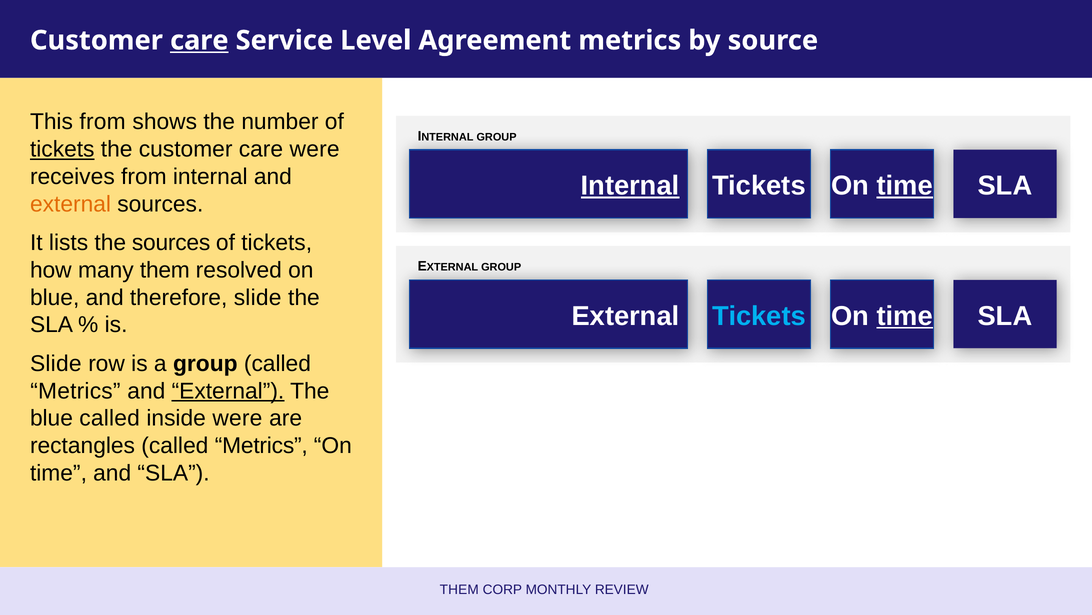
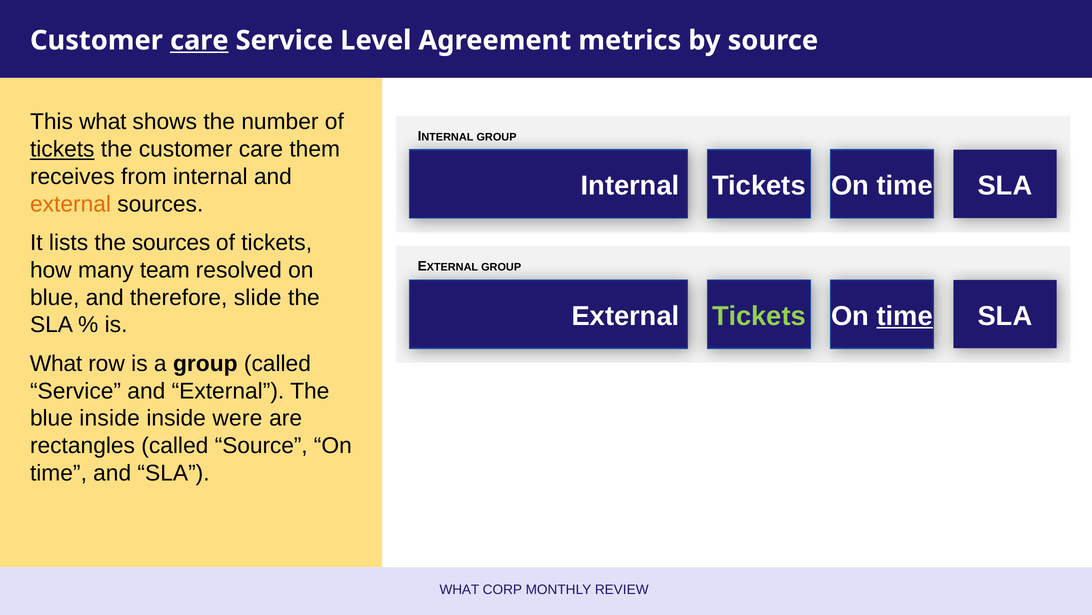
This from: from -> what (103, 122)
care were: were -> them (315, 149)
Internal underline: present -> none (630, 186)
time underline: present -> none (905, 186)
many them: them -> team (165, 270)
Tickets colour: light blue -> light green (759, 316)
Slide: Slide -> What (56, 363)
Metrics: Metrics -> Service (76, 391)
External underline: present -> none (228, 391)
blue called: called -> inside (110, 418)
rectangles called Metrics: Metrics -> Source (261, 445)
THEM: THEM -> WHAT (459, 589)
